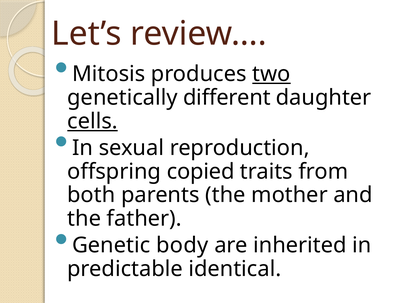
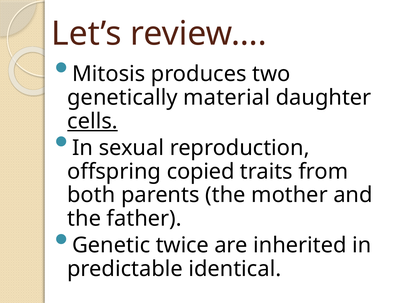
two underline: present -> none (271, 74)
different: different -> material (227, 98)
body: body -> twice (182, 245)
